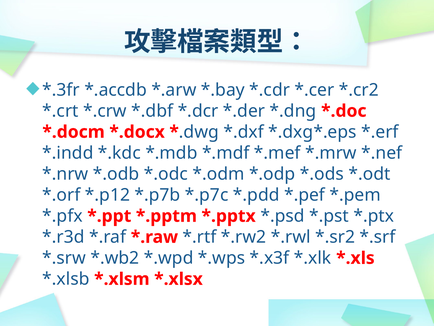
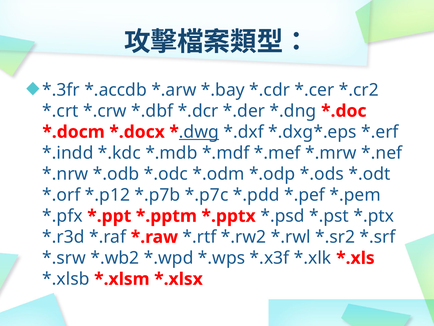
.dwg underline: none -> present (199, 132)
